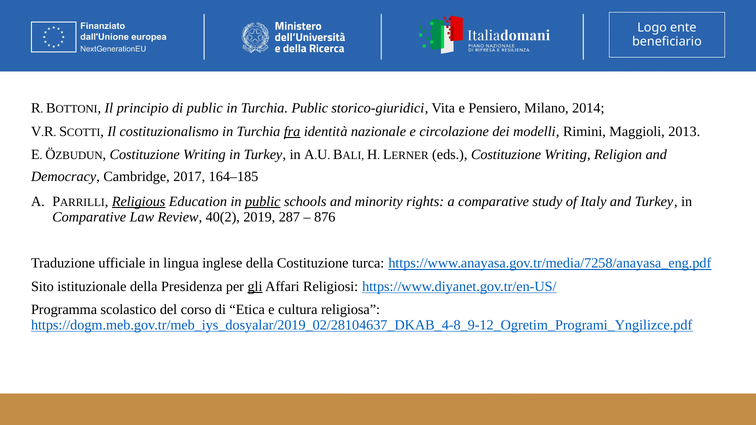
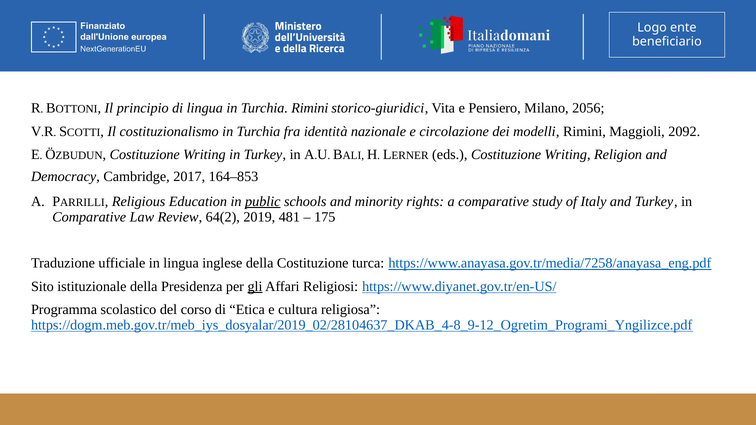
di public: public -> lingua (205, 108)
Turchia Public: Public -> Rimini (310, 108)
2014: 2014 -> 2056 (588, 108)
fra underline: present -> none (292, 132)
2013: 2013 -> 2092 (684, 132)
164–185: 164–185 -> 164–853 (234, 177)
Religious underline: present -> none (139, 202)
40(2: 40(2 -> 64(2 (223, 217)
287: 287 -> 481 (289, 217)
876: 876 -> 175 (325, 217)
